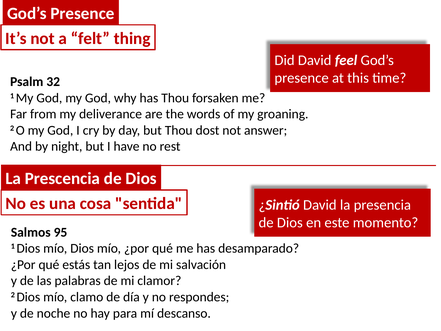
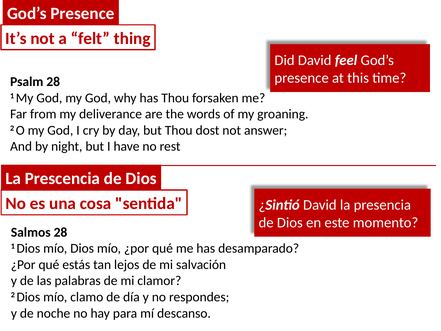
Psalm 32: 32 -> 28 (53, 82)
Salmos 95: 95 -> 28 (60, 232)
